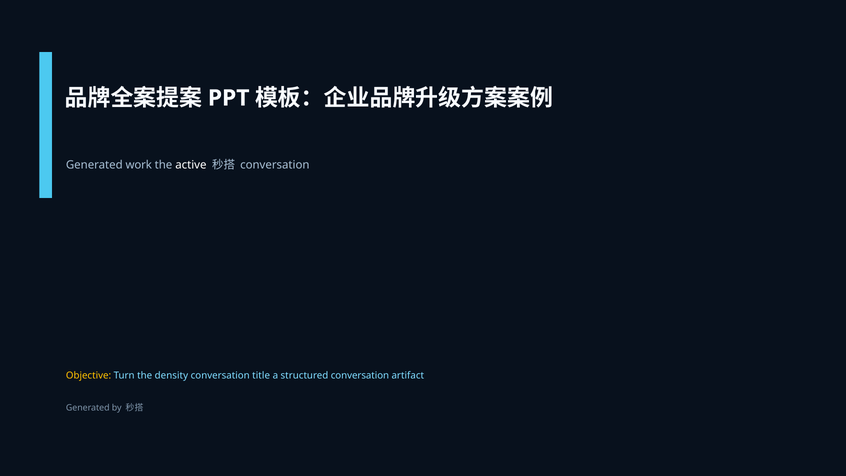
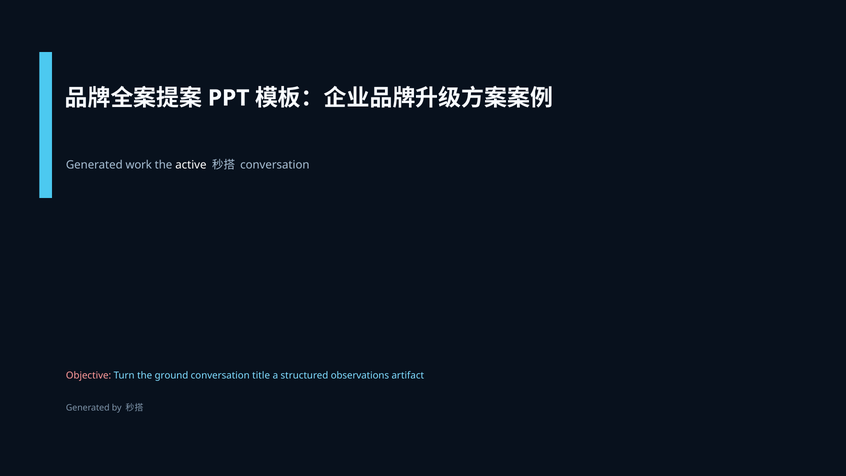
Objective colour: yellow -> pink (89, 376)
density: density -> ground (171, 376)
structured conversation: conversation -> observations (360, 376)
